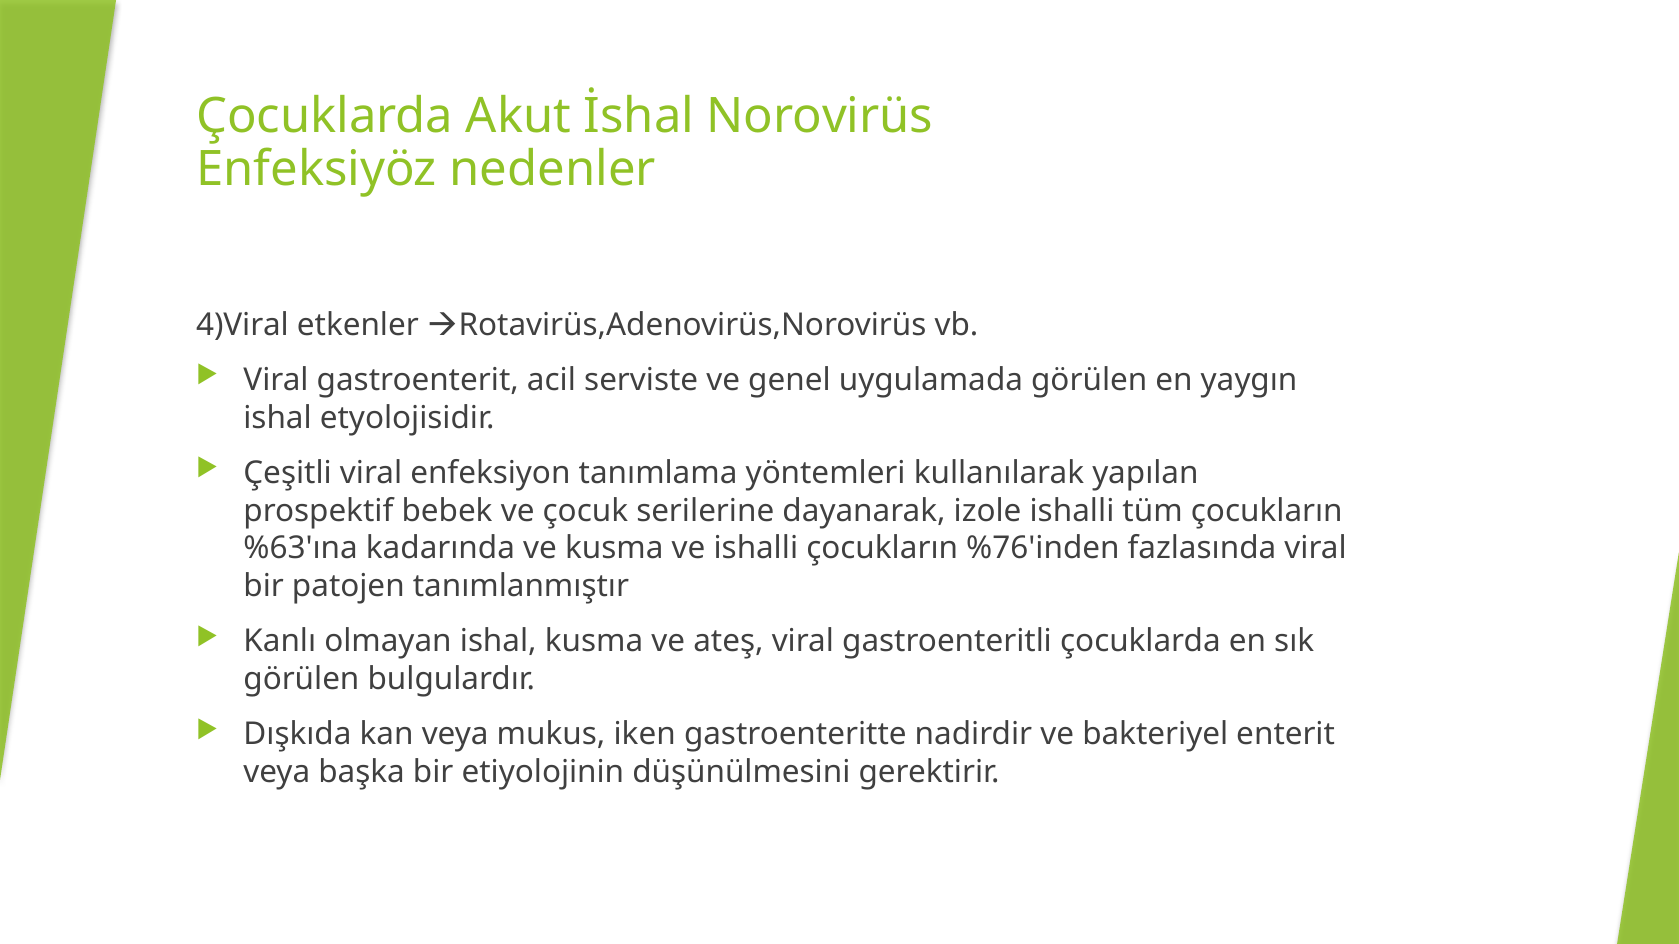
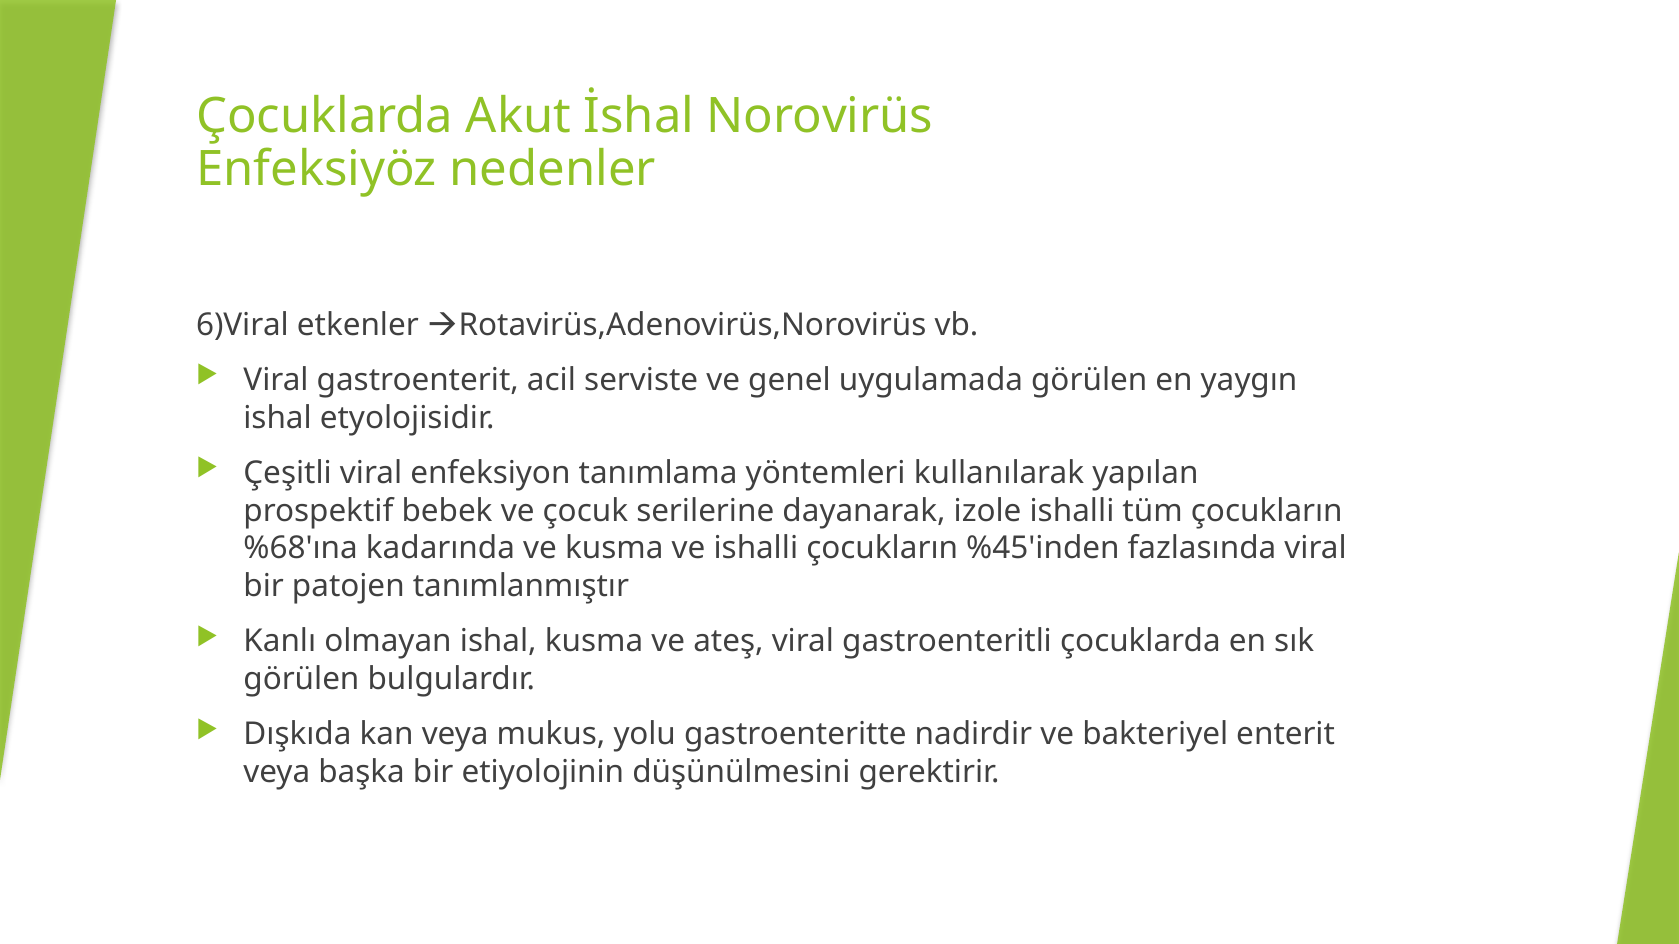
4)Viral: 4)Viral -> 6)Viral (243, 325)
%63'ına: %63'ına -> %68'ına (301, 549)
%76'inden: %76'inden -> %45'inden (1043, 549)
iken: iken -> yolu (645, 735)
